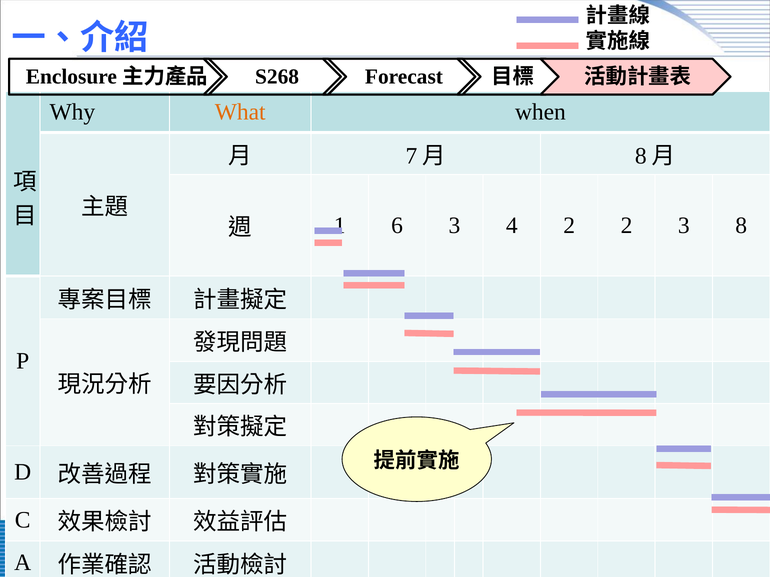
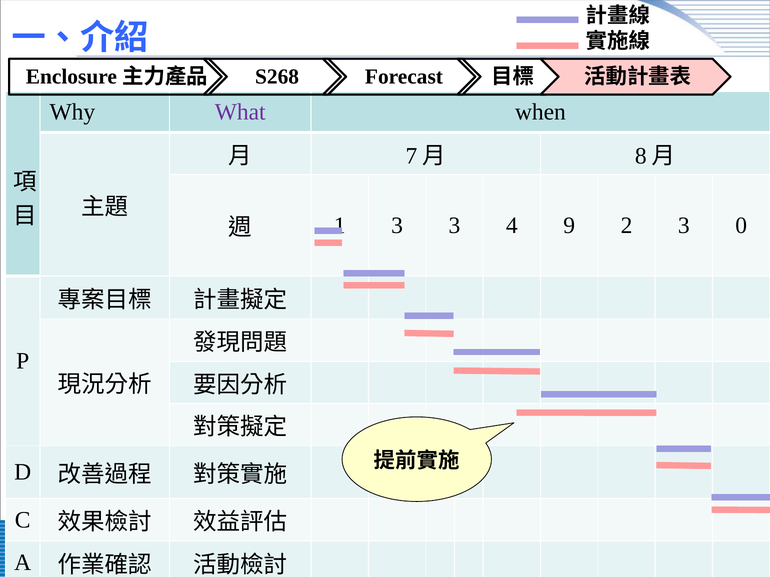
What colour: orange -> purple (240, 112)
6: 6 -> 3 (397, 226)
4 2: 2 -> 9 (569, 226)
8: 8 -> 0 (741, 226)
